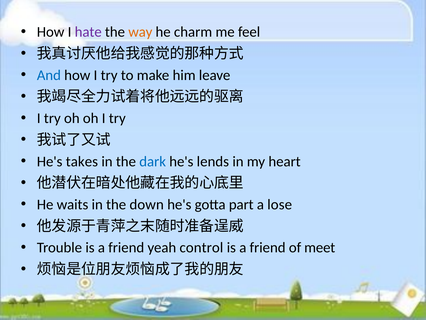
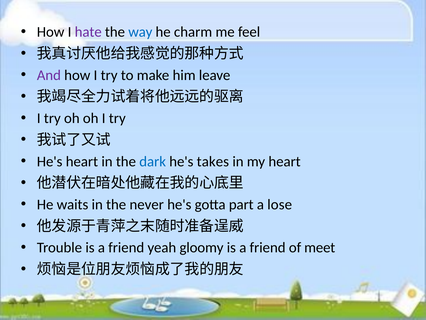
way colour: orange -> blue (140, 32)
And colour: blue -> purple (49, 75)
He's takes: takes -> heart (82, 161)
lends: lends -> takes (213, 161)
down: down -> never (147, 204)
control: control -> gloomy (202, 247)
